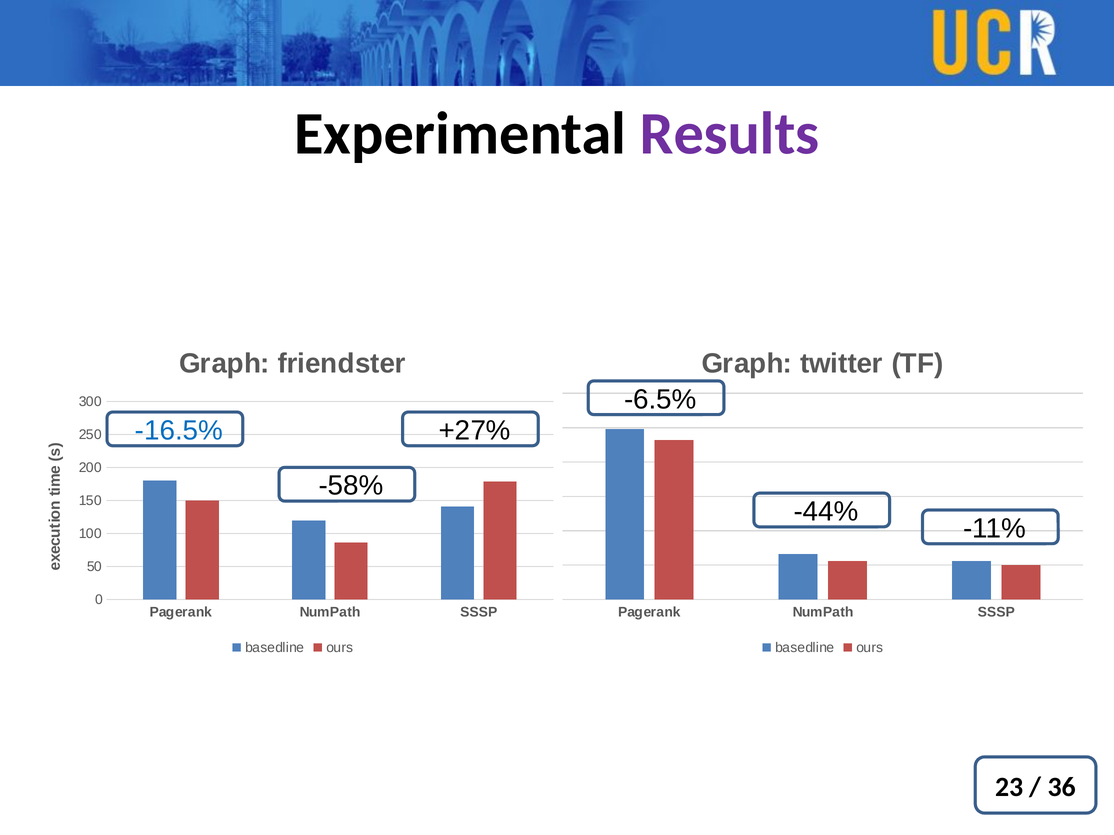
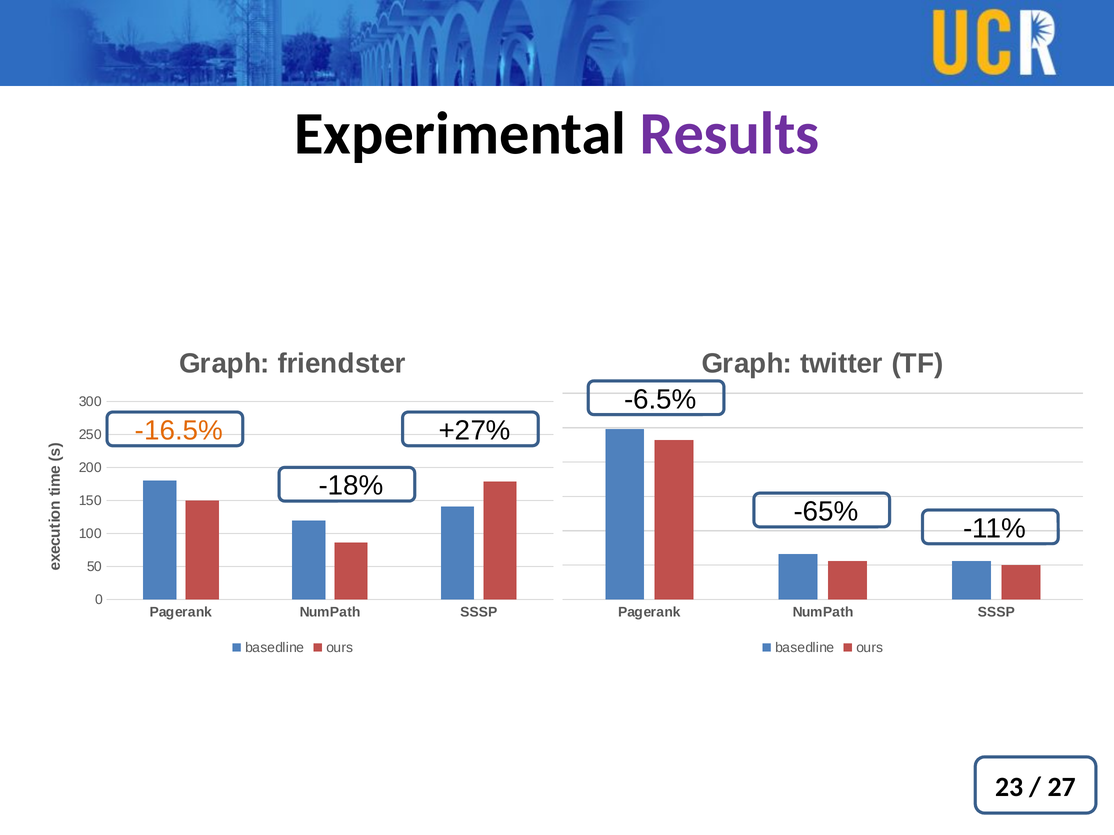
-16.5% colour: blue -> orange (179, 431)
-58%: -58% -> -18% (351, 486)
-44%: -44% -> -65% (826, 512)
36: 36 -> 27 (1062, 787)
